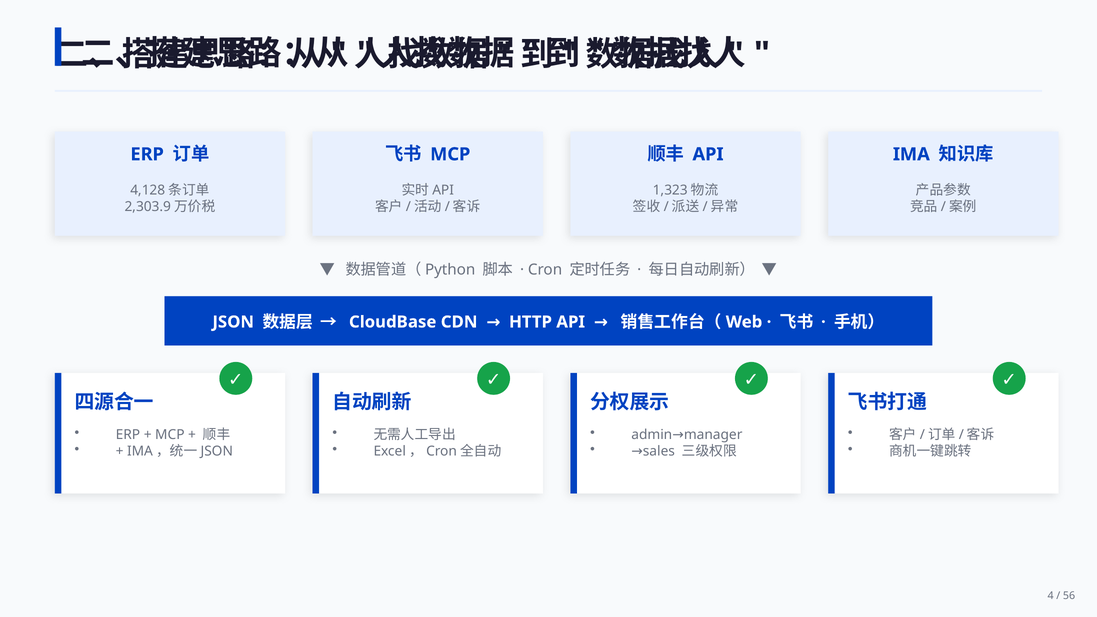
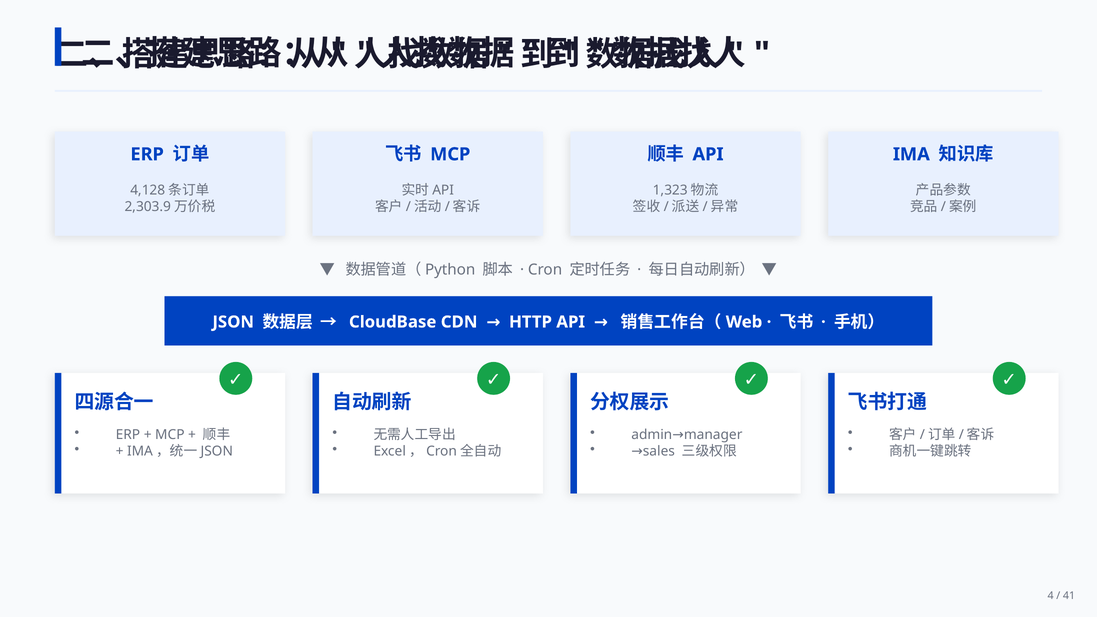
56: 56 -> 41 (1069, 596)
